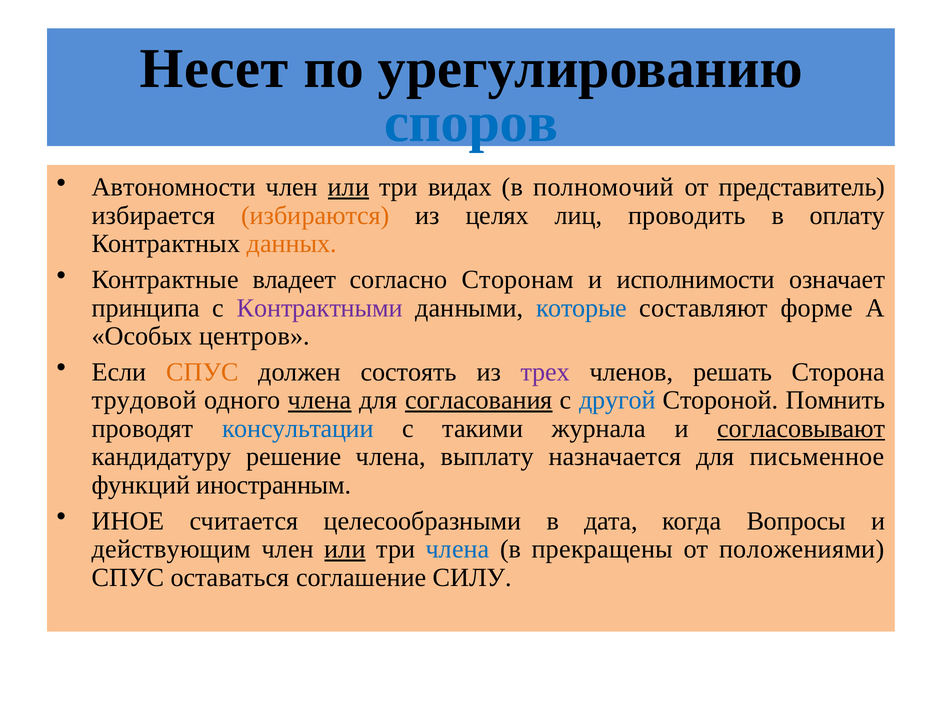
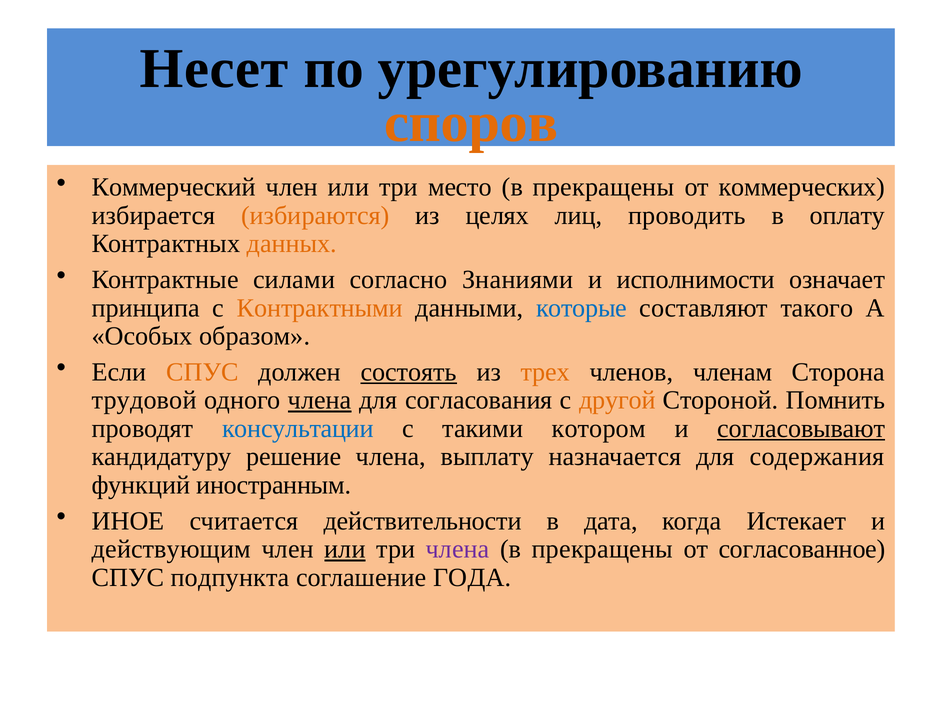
споров colour: blue -> orange (471, 123)
Автономности: Автономности -> Коммерческий (174, 187)
или underline: present -> none (349, 187)
видах: видах -> место (460, 187)
полномочий: полномочий -> прекращены (604, 187)
представитель: представитель -> коммерческих (802, 187)
владеет: владеет -> силами (294, 279)
Сторонам: Сторонам -> Знаниями (518, 279)
Контрактными colour: purple -> orange (320, 308)
форме: форме -> такого (817, 308)
центров: центров -> образом (255, 336)
состоять underline: none -> present (409, 372)
трех colour: purple -> orange (545, 372)
решать: решать -> членам (733, 372)
согласования underline: present -> none (479, 400)
другой colour: blue -> orange (617, 400)
журнала: журнала -> котором (599, 428)
письменное: письменное -> содержания (817, 456)
целесообразными: целесообразными -> действительности (423, 521)
Вопросы: Вопросы -> Истекает (796, 521)
члена colour: blue -> purple (458, 549)
положениями: положениями -> согласованное (802, 549)
оставаться: оставаться -> подпункта (230, 577)
СИЛУ: СИЛУ -> ГОДА (472, 577)
